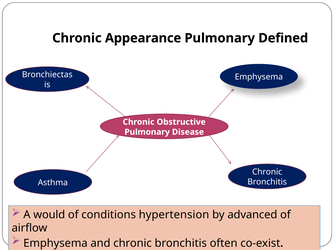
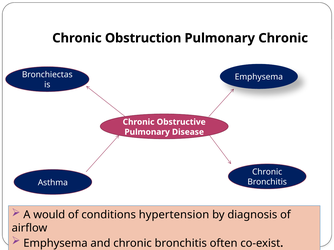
Appearance: Appearance -> Obstruction (143, 38)
Pulmonary Defined: Defined -> Chronic (283, 38)
advanced: advanced -> diagnosis (252, 215)
